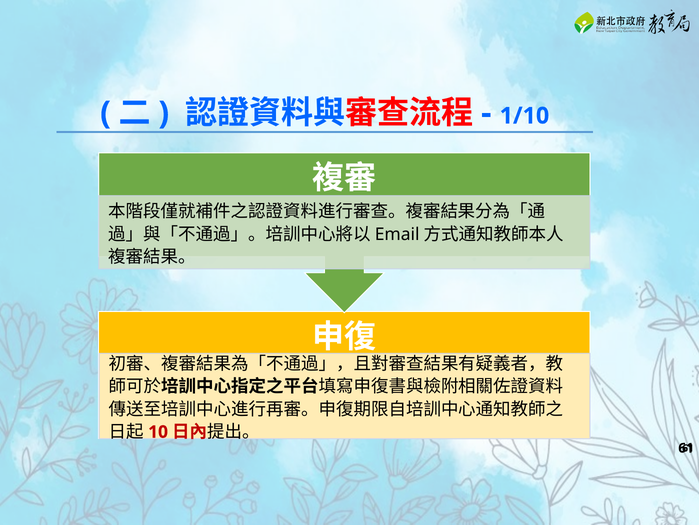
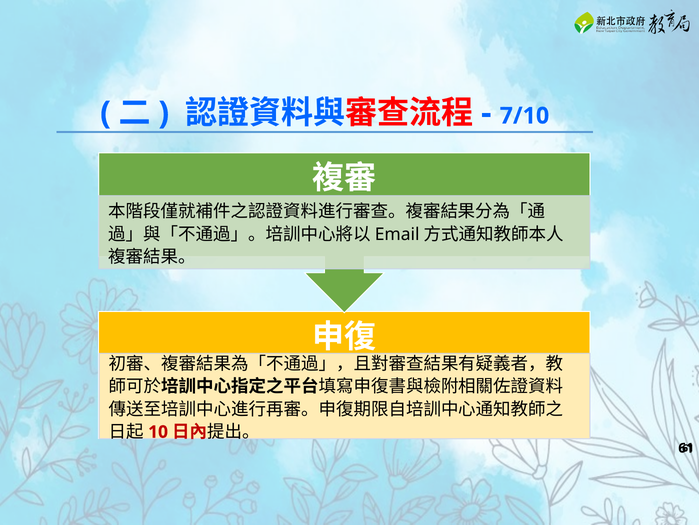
1/10: 1/10 -> 7/10 (524, 116)
